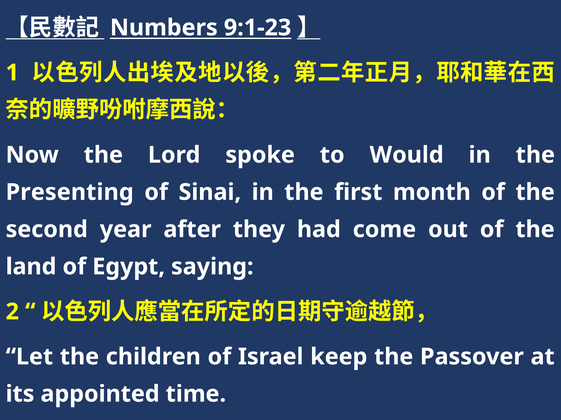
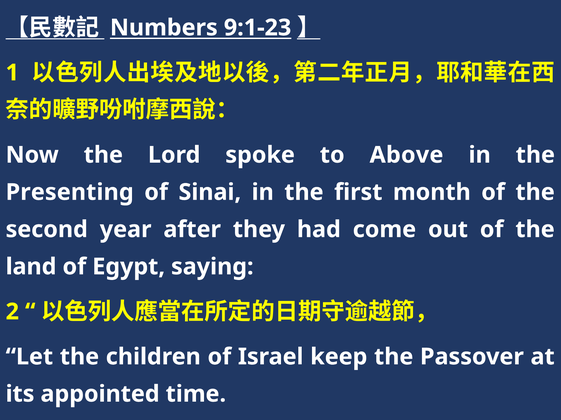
Would: Would -> Above (406, 155)
